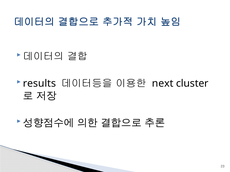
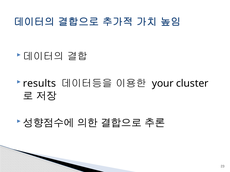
next: next -> your (163, 84)
